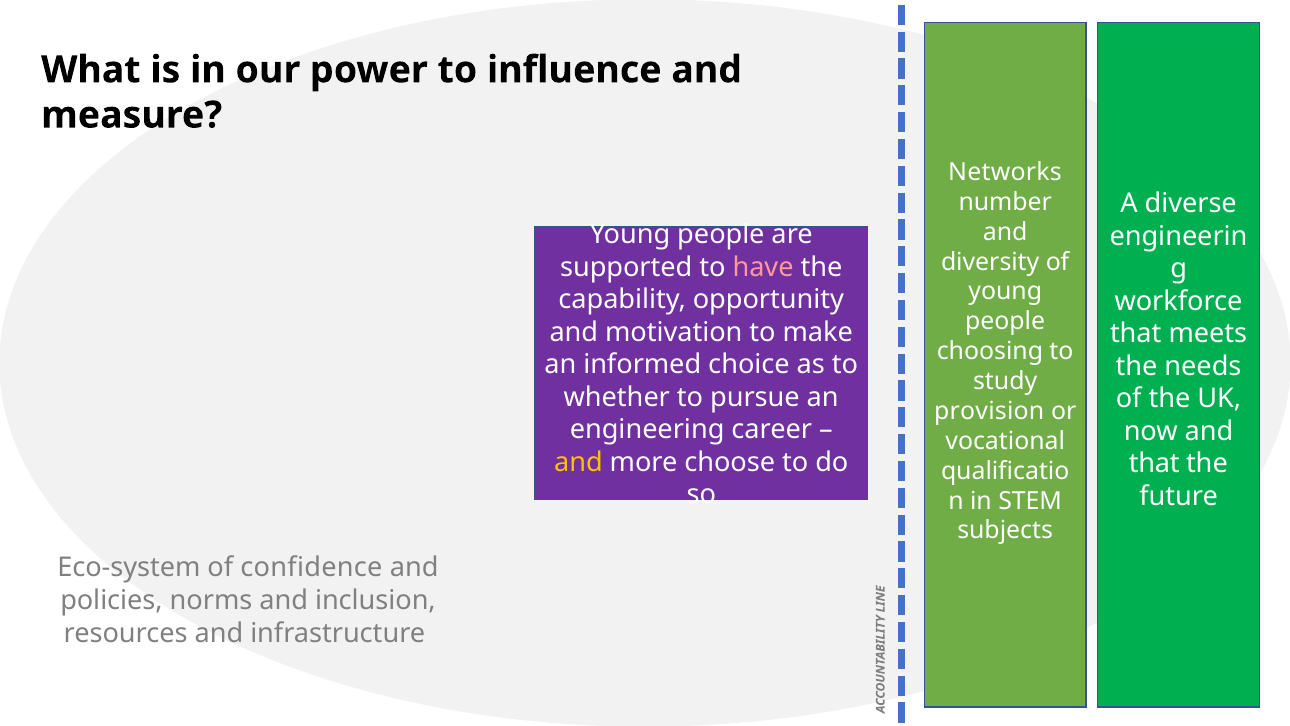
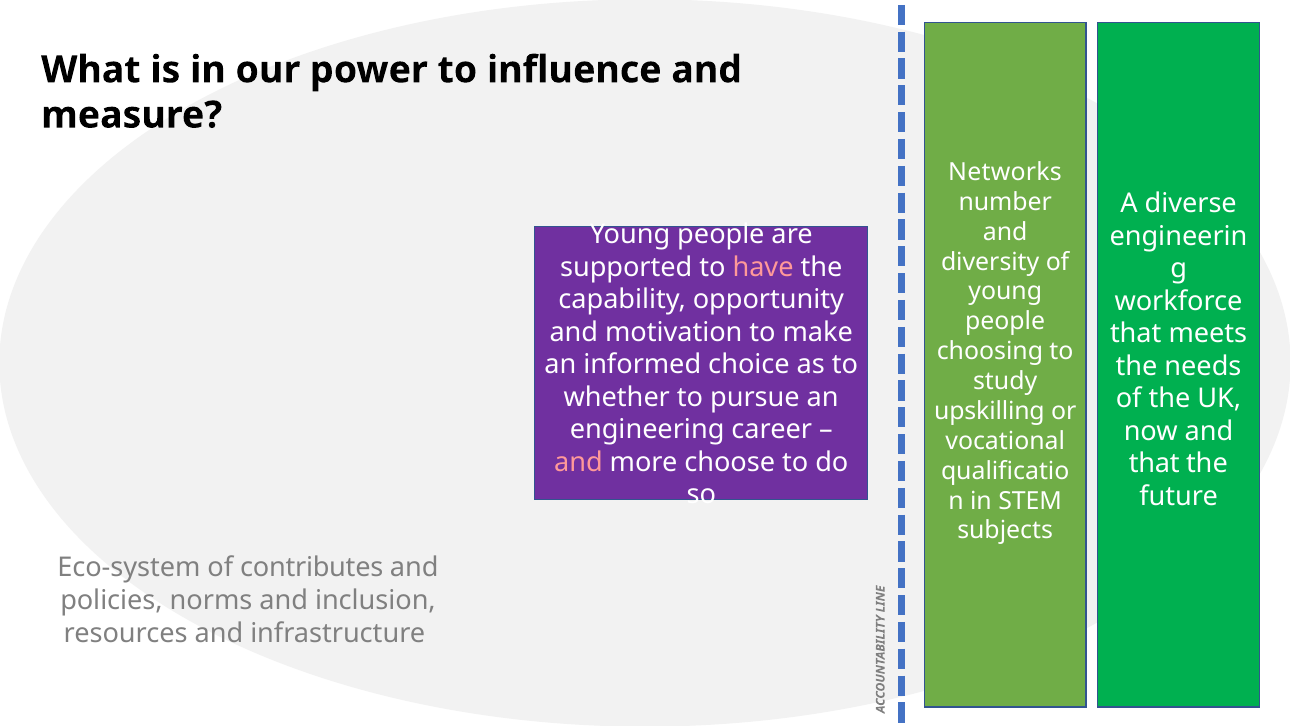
provision: provision -> upskilling (989, 411)
and colour: yellow -> pink (578, 462)
confidence: confidence -> contributes (312, 568)
